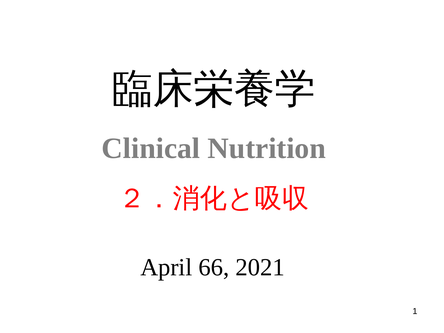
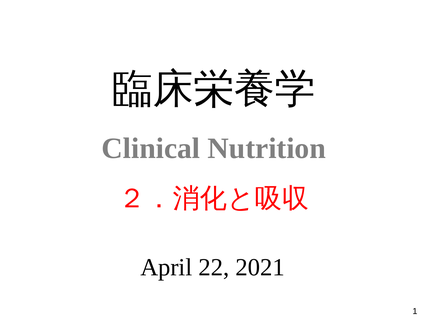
66: 66 -> 22 (214, 267)
